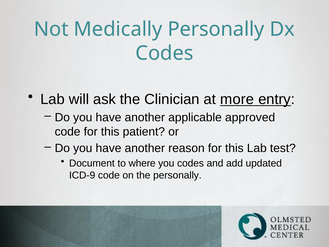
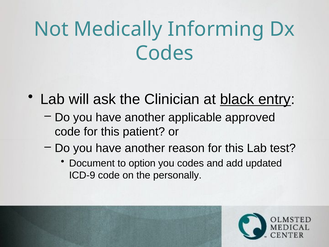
Medically Personally: Personally -> Informing (216, 29)
more: more -> black (237, 99)
where: where -> option (142, 163)
